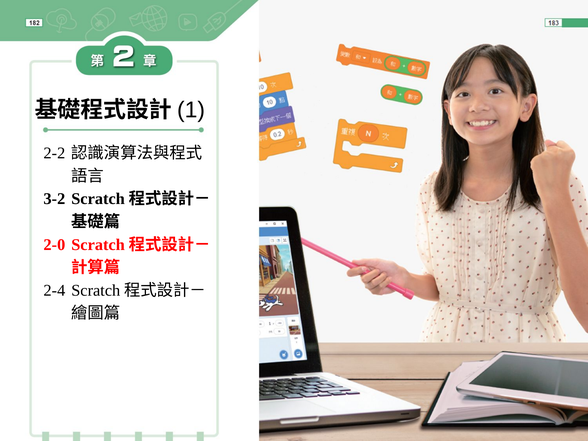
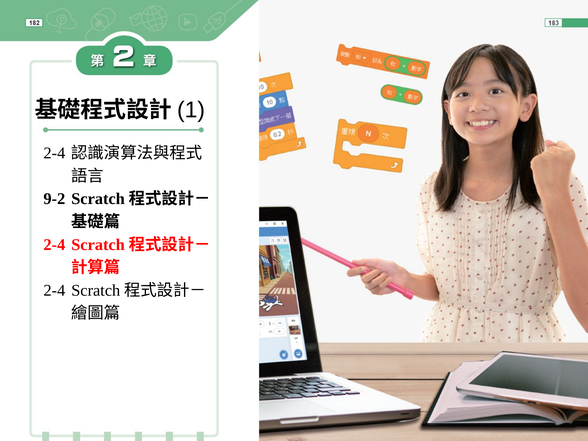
2-2: 2-2 -> 2-4 (54, 153)
3-2: 3-2 -> 9-2 (54, 199)
2-0: 2-0 -> 2-4 (54, 245)
